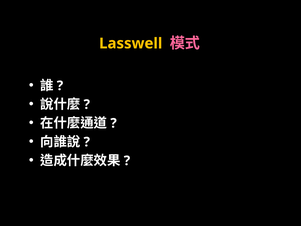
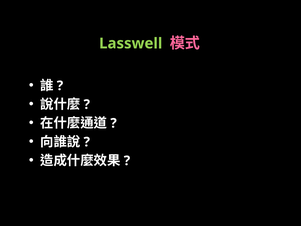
Lasswell colour: yellow -> light green (131, 43)
